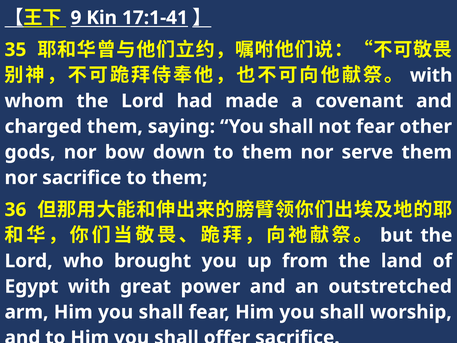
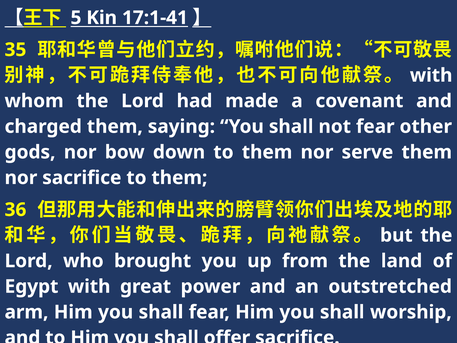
9: 9 -> 5 (76, 18)
